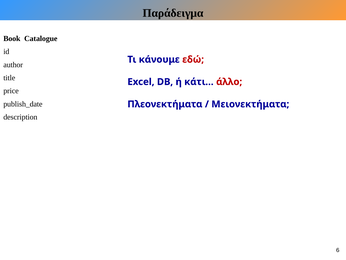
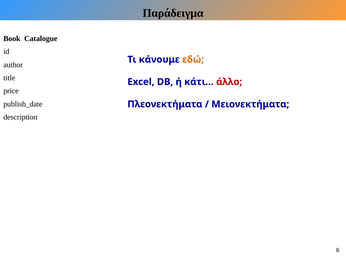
εδώ colour: red -> orange (193, 59)
